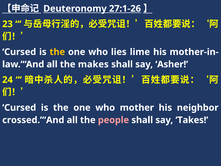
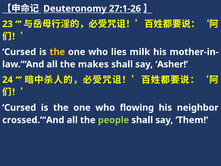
lime: lime -> milk (140, 52)
mother: mother -> flowing (137, 107)
people colour: pink -> light green (113, 120)
Takes: Takes -> Them (192, 120)
